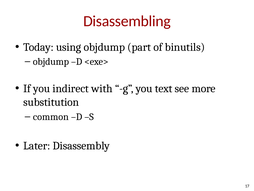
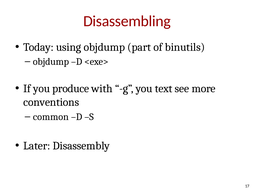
indirect: indirect -> produce (71, 88)
substitution: substitution -> conventions (51, 102)
